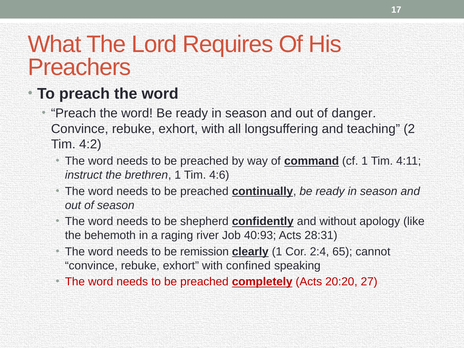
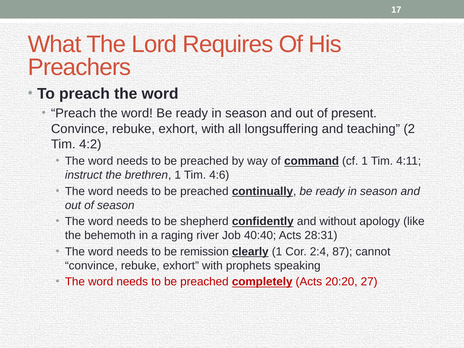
danger: danger -> present (354, 113)
40:93: 40:93 -> 40:40 (260, 235)
65: 65 -> 87 (342, 252)
confined: confined -> prophets (248, 266)
